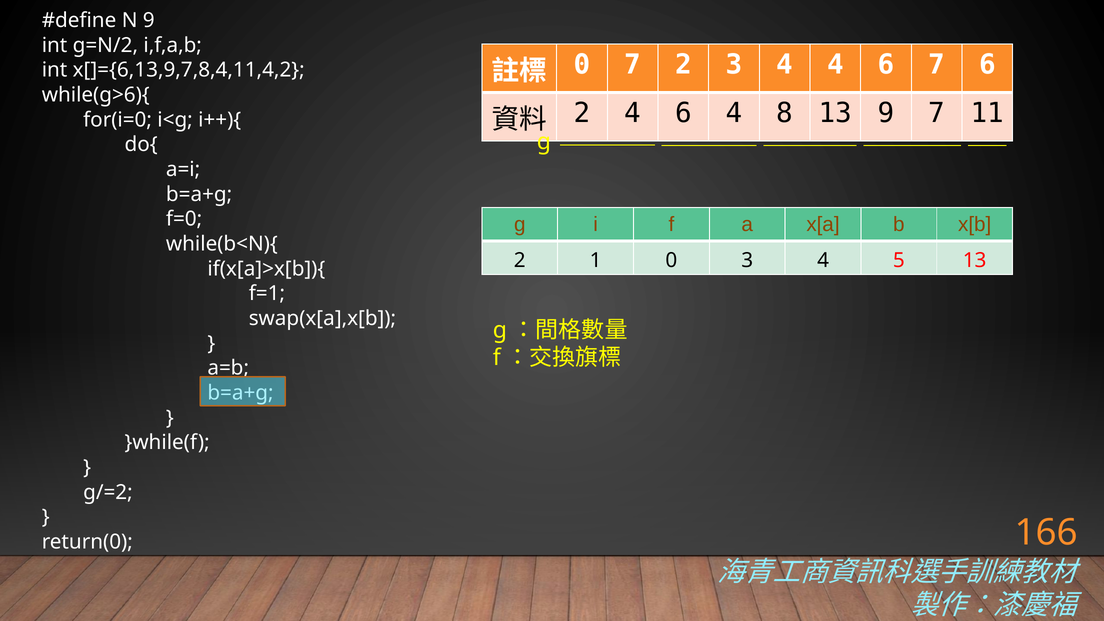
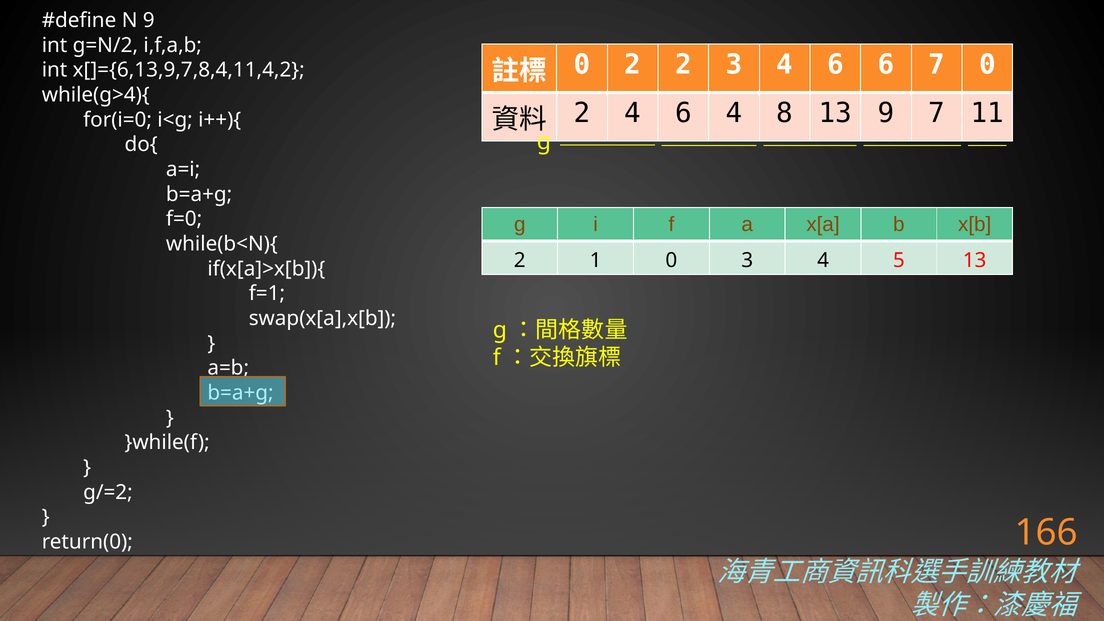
0 7: 7 -> 2 (633, 65)
3 4 4: 4 -> 6 (835, 65)
7 6: 6 -> 0 (987, 65)
while(g>6){: while(g>6){ -> while(g>4){ (96, 95)
